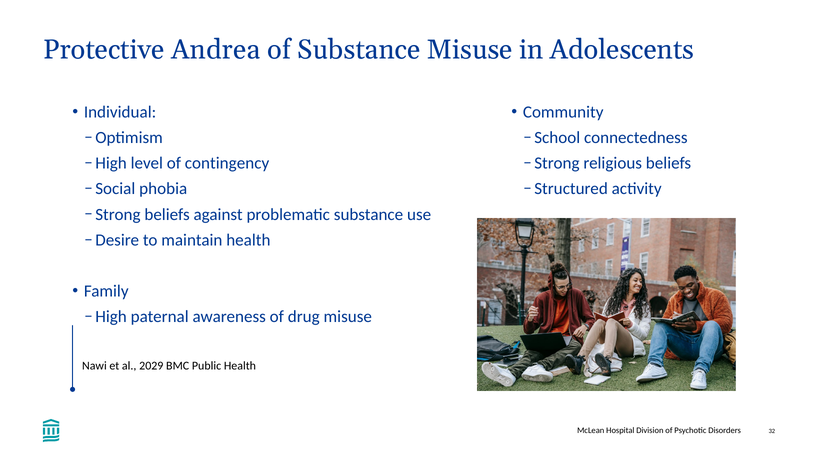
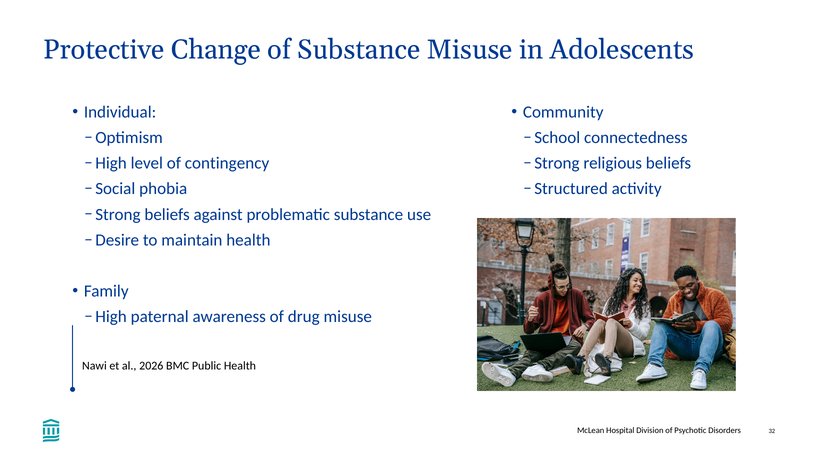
Andrea: Andrea -> Change (216, 50)
2029: 2029 -> 2026 (151, 366)
